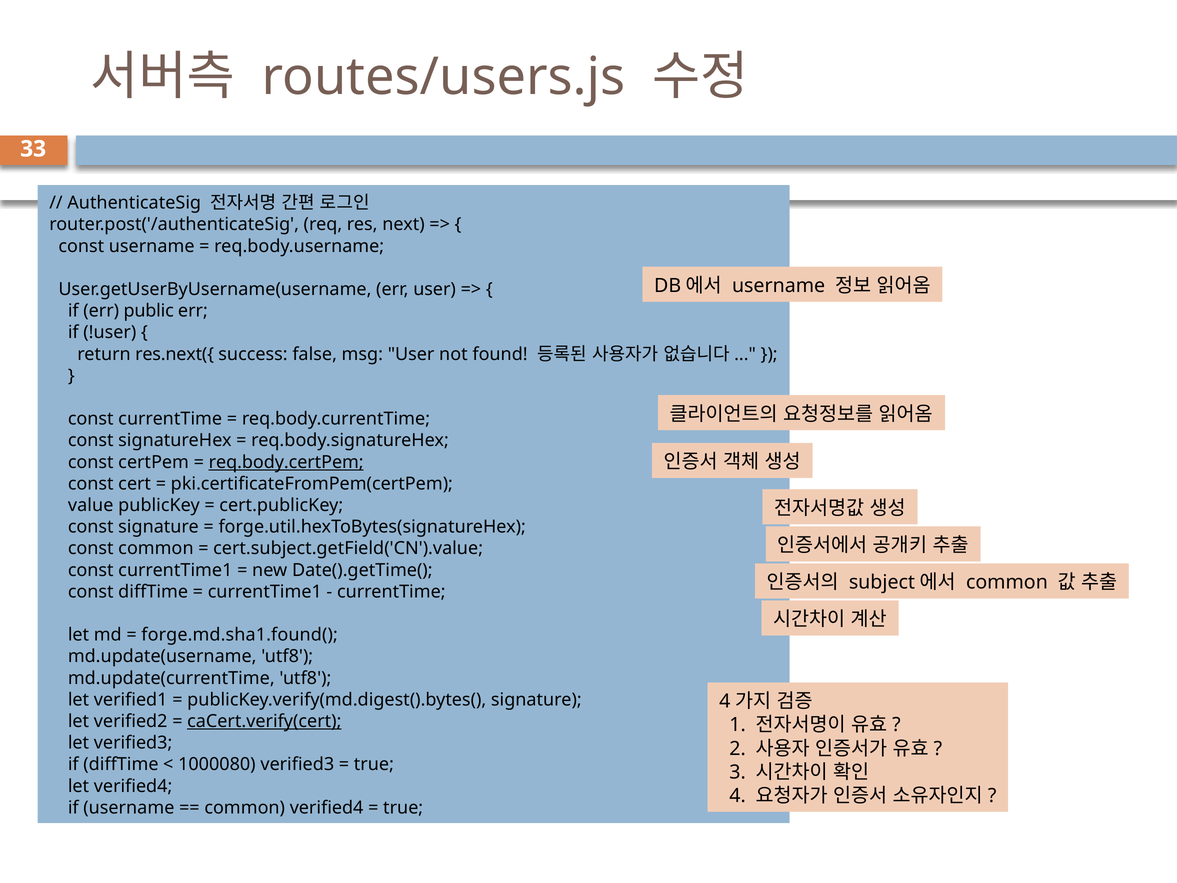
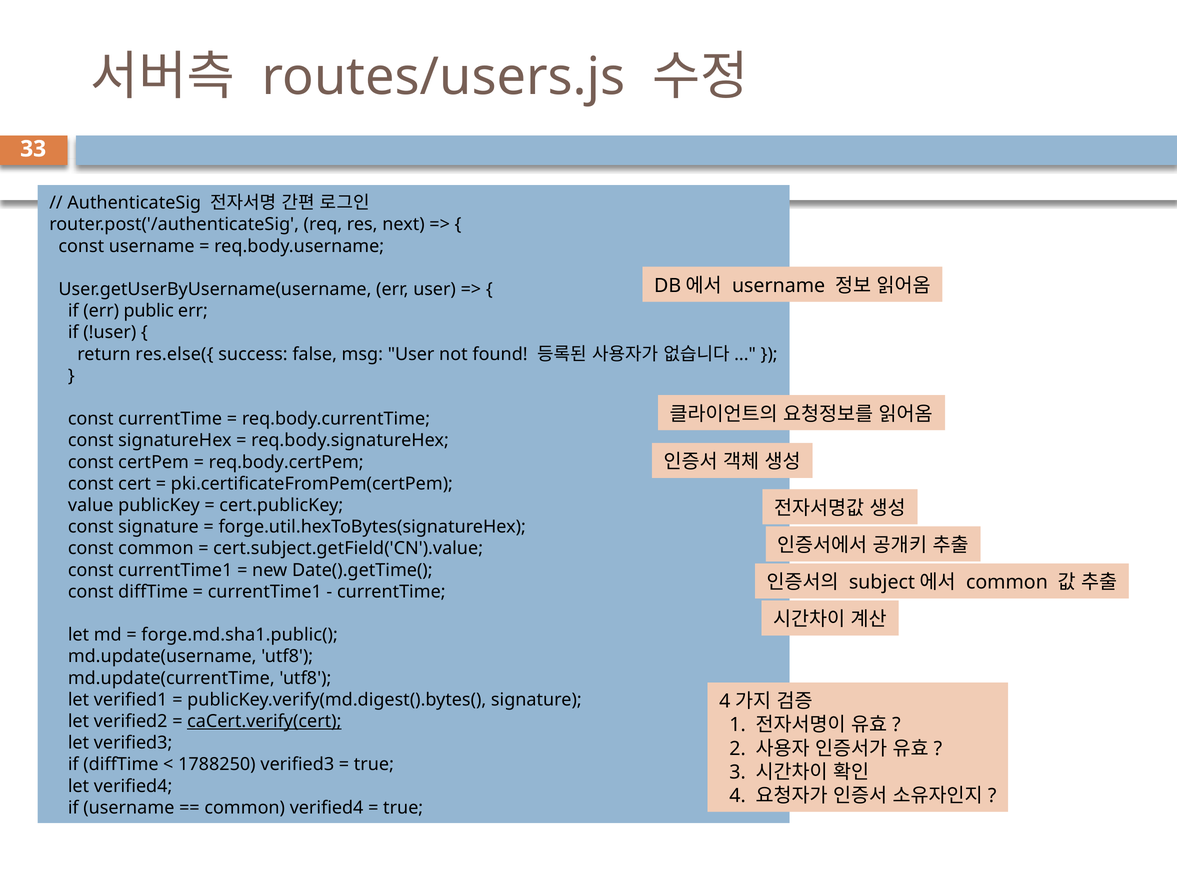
res.next({: res.next({ -> res.else({ (174, 354)
req.body.certPem underline: present -> none (286, 462)
forge.md.sha1.found(: forge.md.sha1.found( -> forge.md.sha1.public( (240, 635)
1000080: 1000080 -> 1788250 (217, 764)
